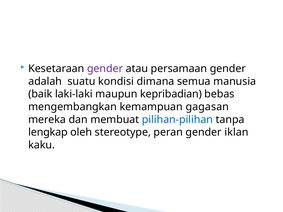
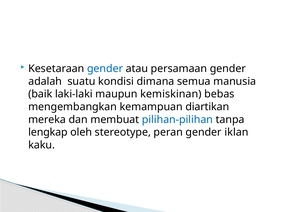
gender colour: purple -> blue (105, 69)
kepribadian: kepribadian -> kemiskinan (171, 94)
gagasan: gagasan -> diartikan (207, 107)
